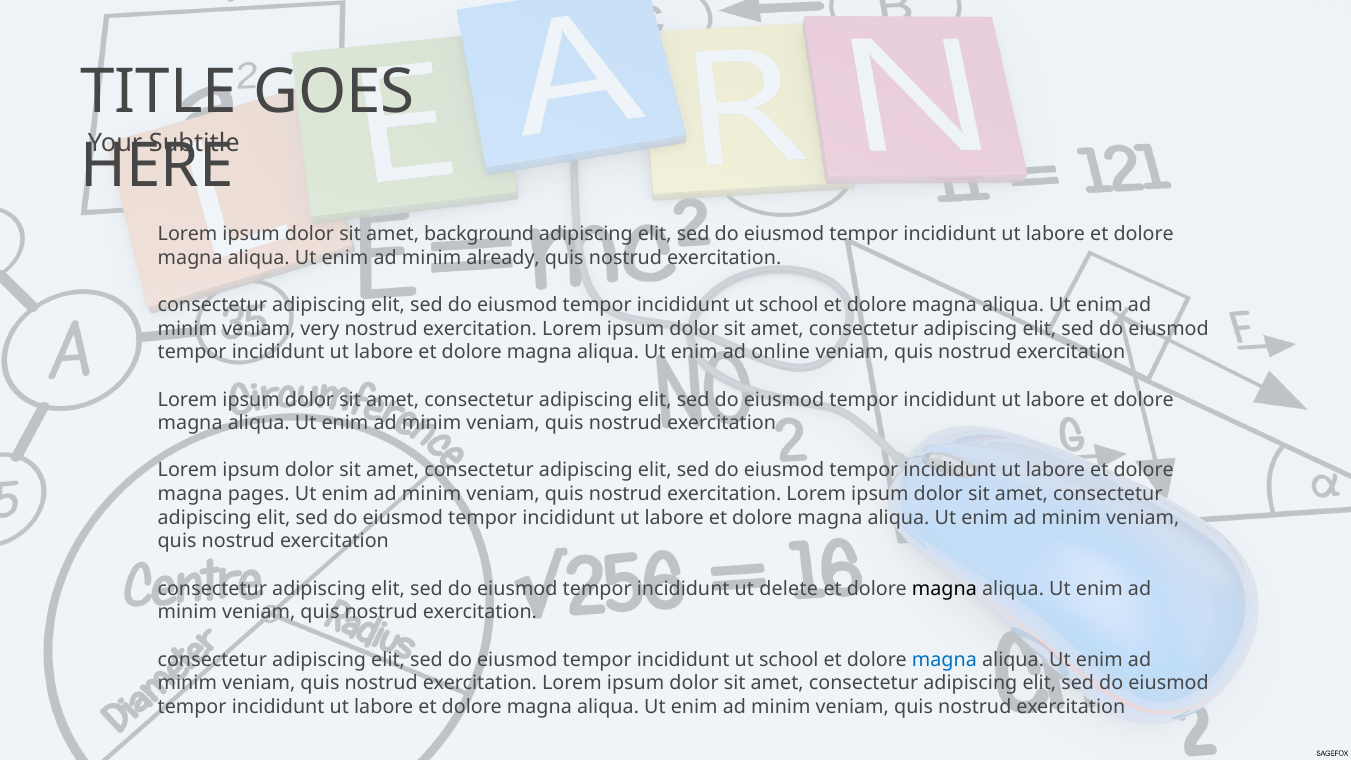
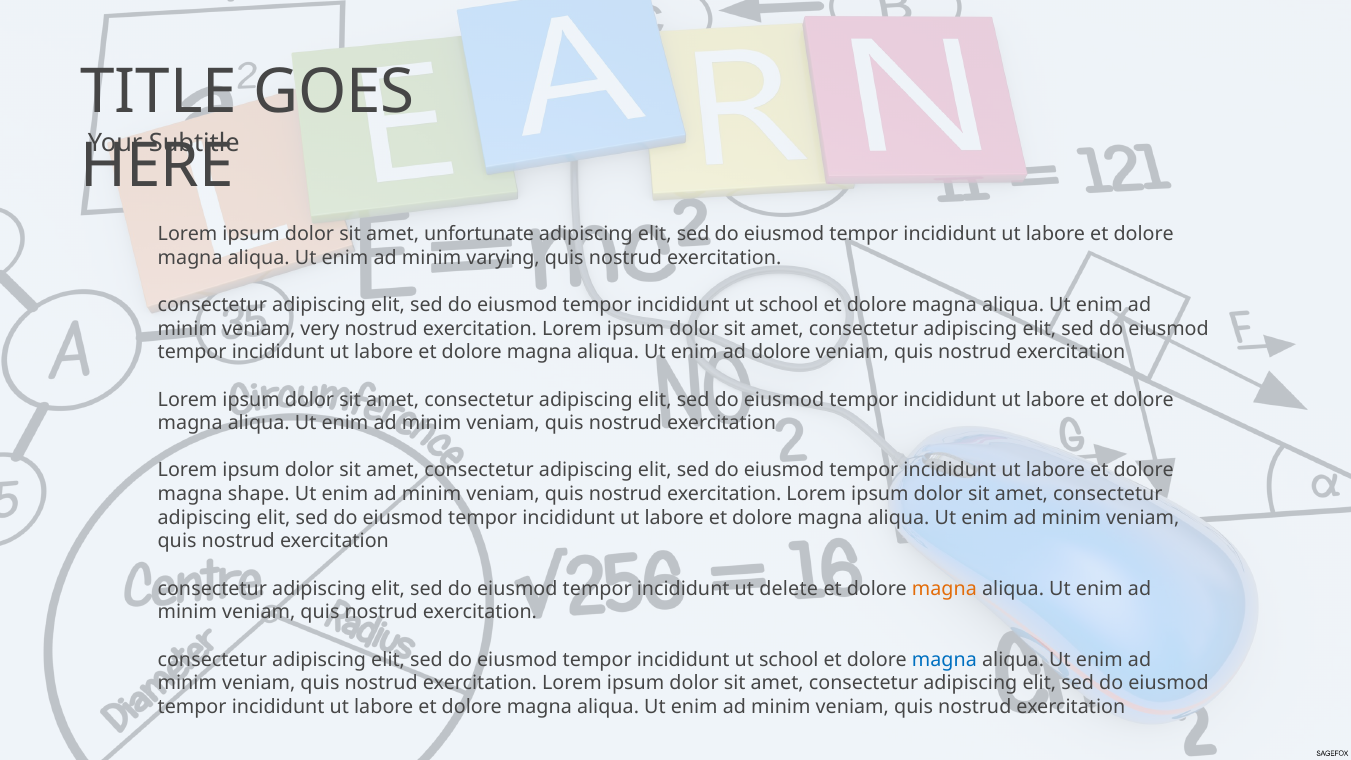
background: background -> unfortunate (479, 234)
already: already -> varying (503, 258)
ad online: online -> dolore (781, 352)
pages: pages -> shape (259, 494)
magna colour: black -> orange (944, 589)
